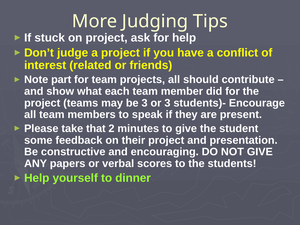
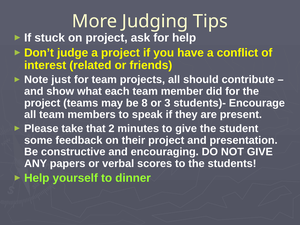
part: part -> just (61, 80)
be 3: 3 -> 8 (145, 103)
